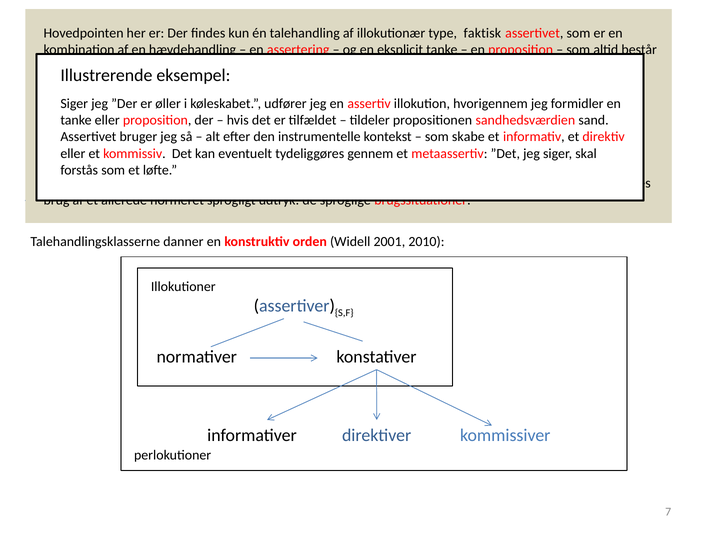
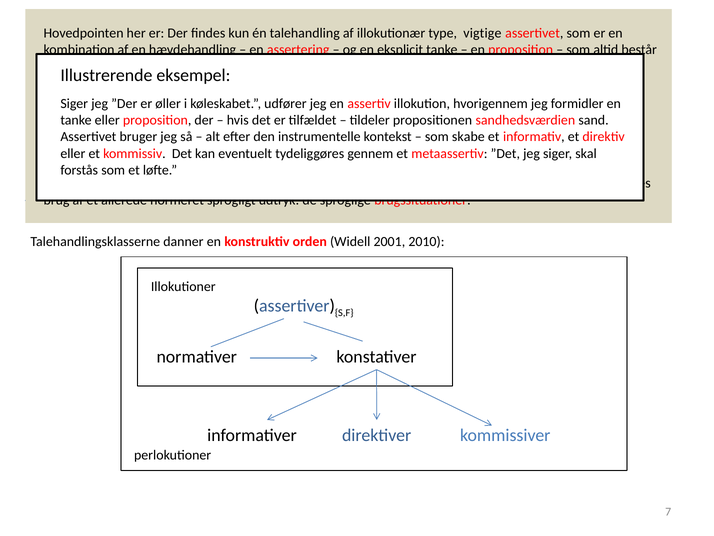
faktisk: faktisk -> vigtige (482, 33)
